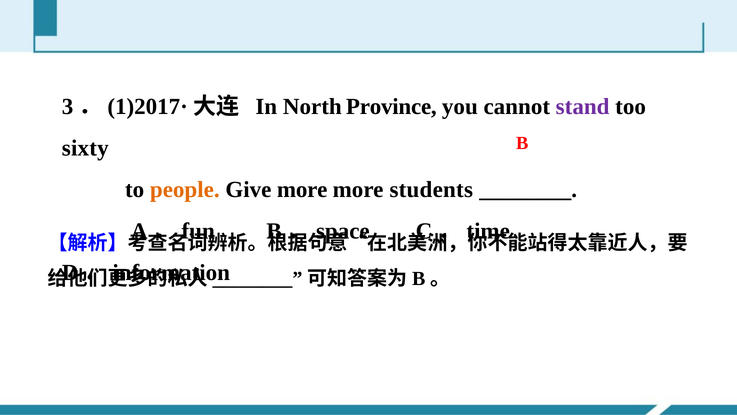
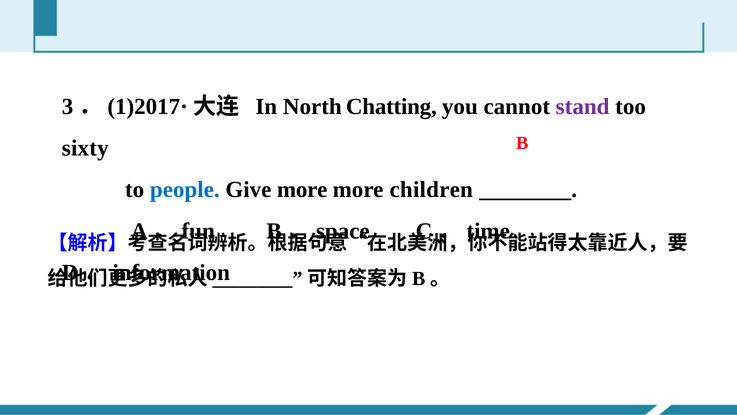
Province: Province -> Chatting (391, 107)
people colour: orange -> blue (185, 189)
students: students -> children (431, 189)
